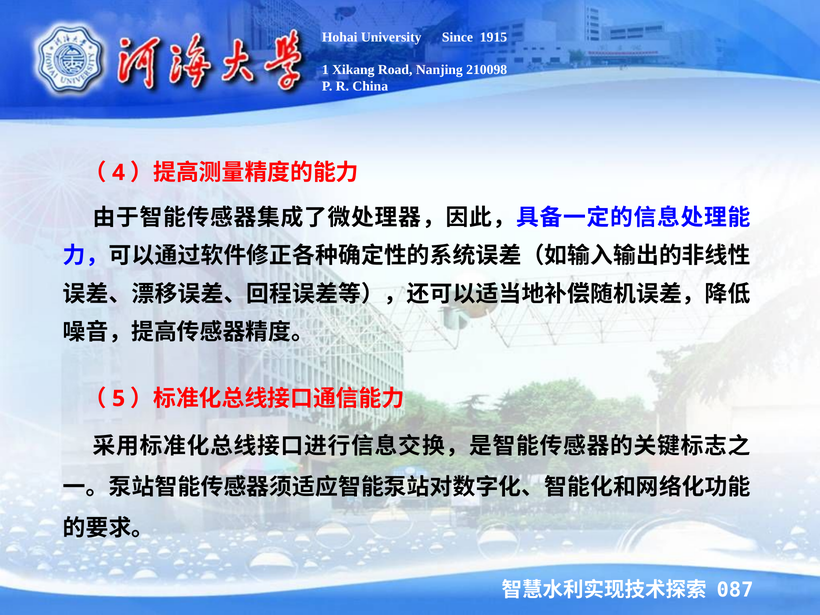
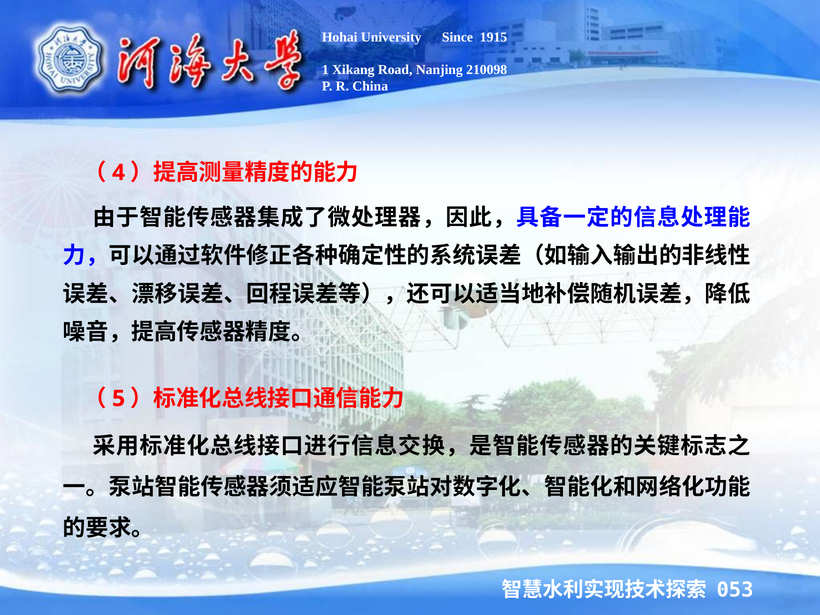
087: 087 -> 053 (735, 590)
